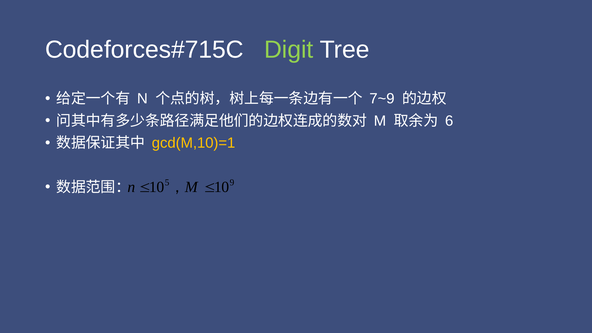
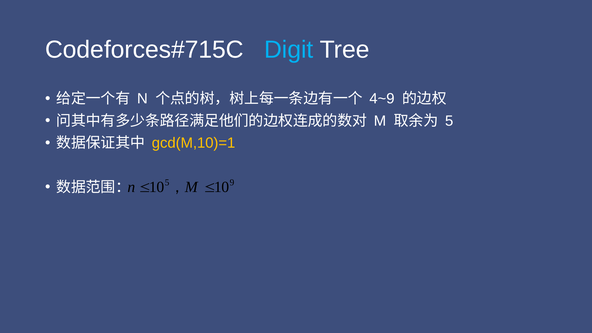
Digit colour: light green -> light blue (289, 50)
7~9: 7~9 -> 4~9 (382, 99)
6: 6 -> 5 (449, 121)
